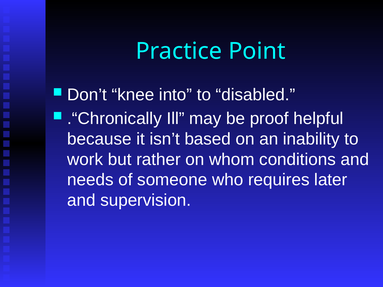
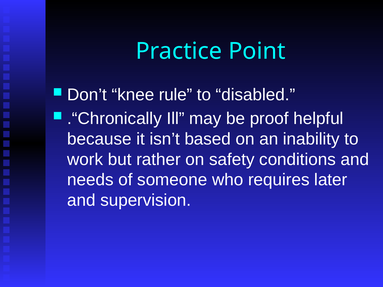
into: into -> rule (176, 95)
whom: whom -> safety (232, 160)
